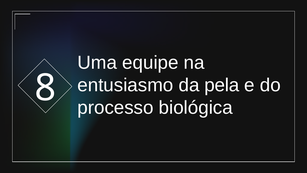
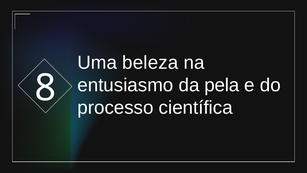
equipe: equipe -> beleza (150, 63)
biológica: biológica -> científica (196, 108)
